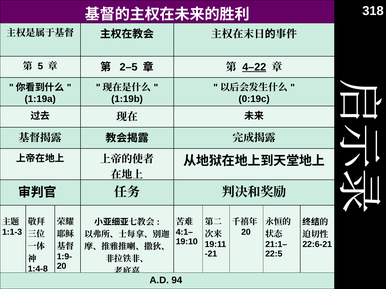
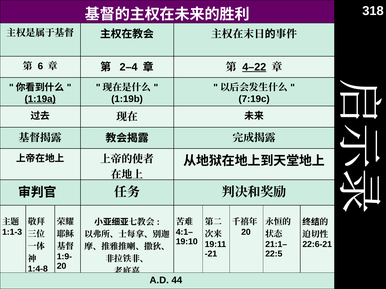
5: 5 -> 6 (40, 66)
2–5: 2–5 -> 2–4 (129, 67)
0:19c: 0:19c -> 7:19c (254, 99)
1:19a underline: none -> present (40, 99)
94: 94 -> 44 (177, 281)
